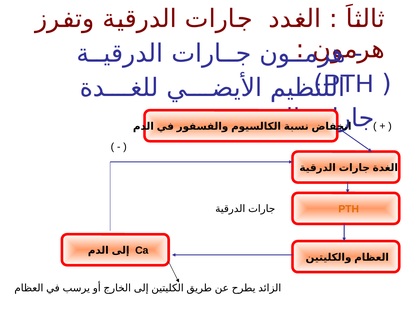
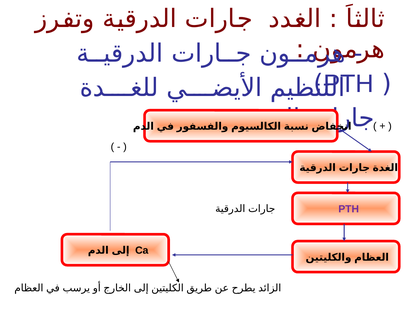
PTH colour: orange -> purple (349, 209)
